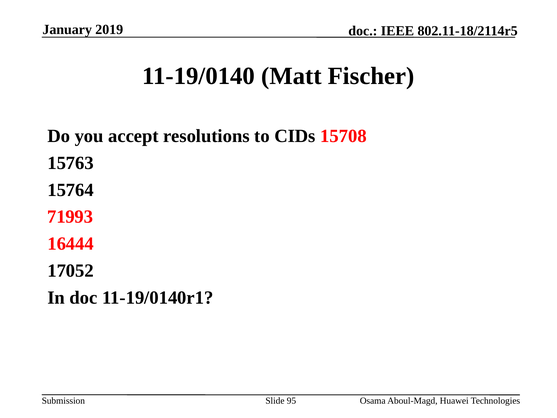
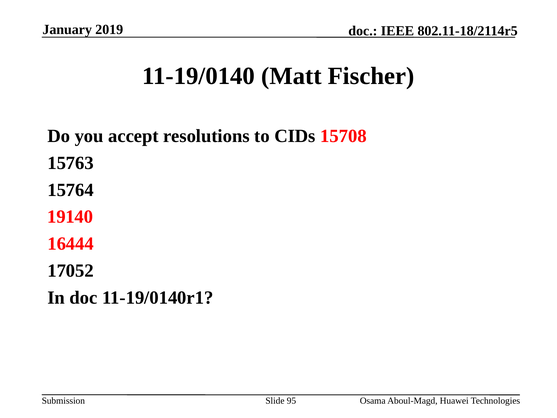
71993: 71993 -> 19140 (70, 217)
